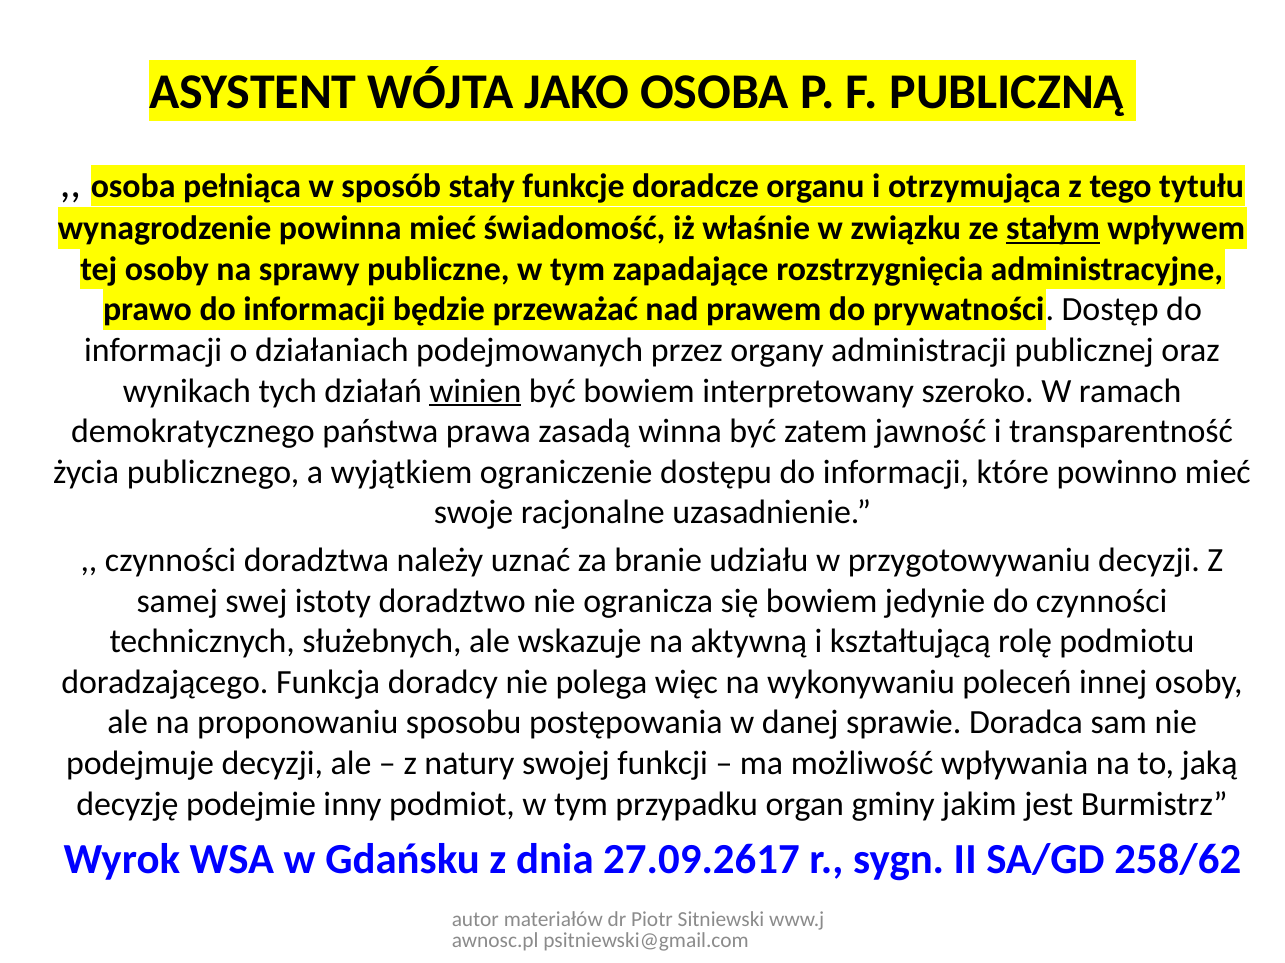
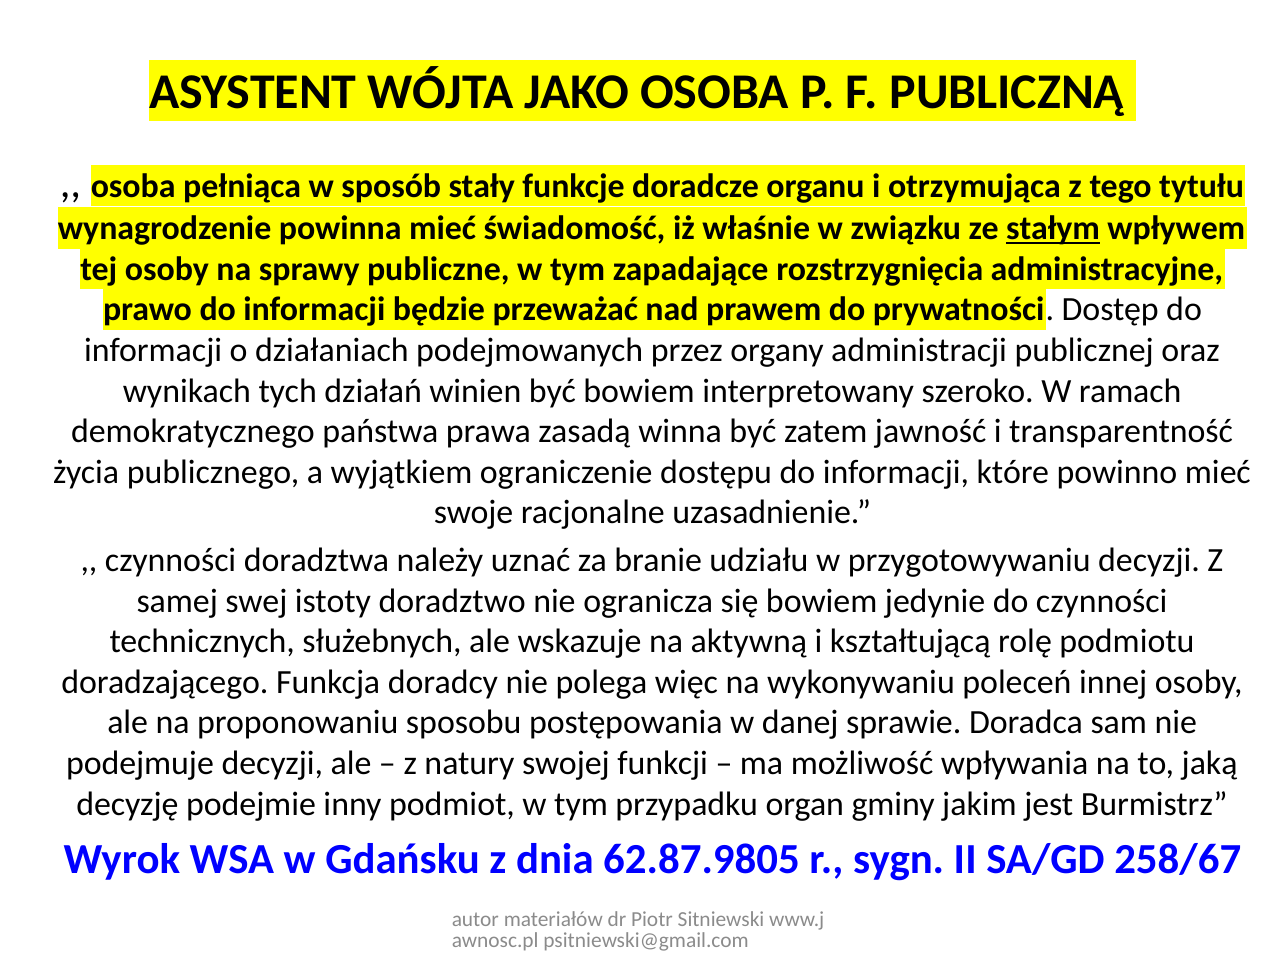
winien underline: present -> none (475, 391)
27.09.2617: 27.09.2617 -> 62.87.9805 (702, 860)
258/62: 258/62 -> 258/67 (1178, 860)
